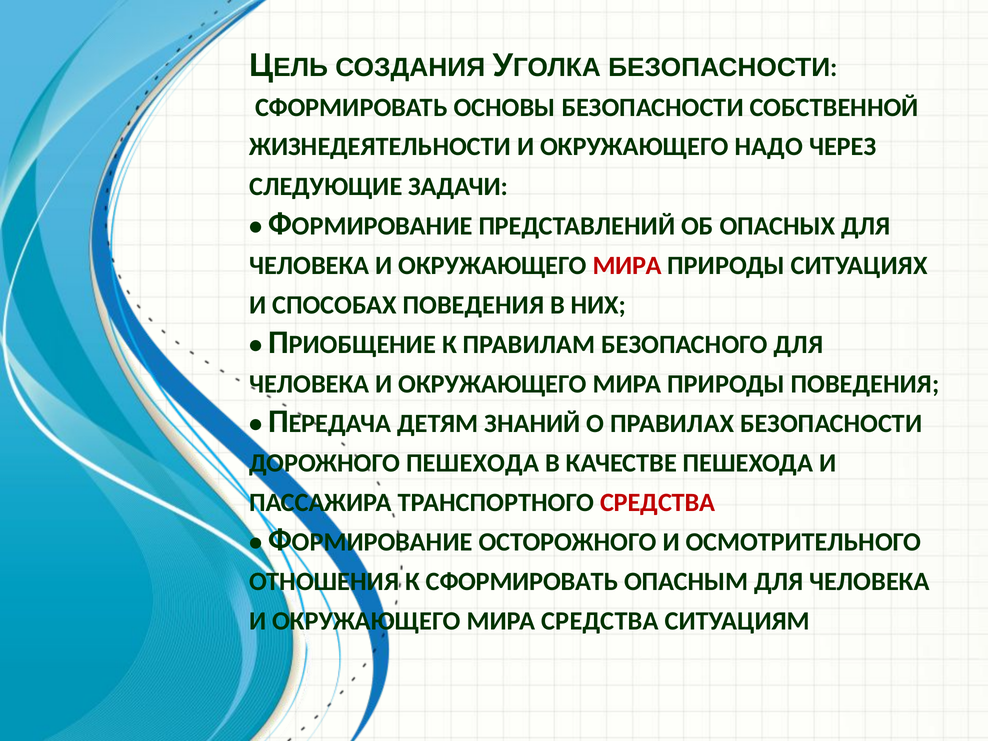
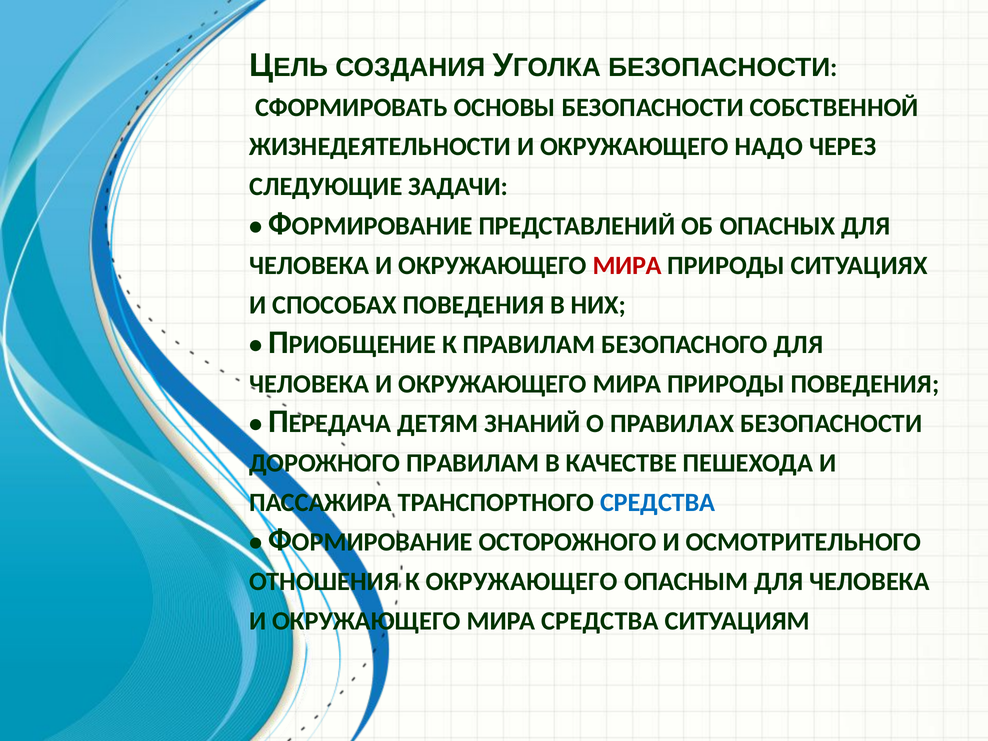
ДОРОЖНОГО ПЕШЕХОДА: ПЕШЕХОДА -> ПРАВИЛАМ (473, 463)
СРЕДСТВА colour: red -> blue (658, 503)
К СФОРМИРОВАТЬ: СФОРМИРОВАТЬ -> ОКРУЖАЮЩЕГО (522, 582)
